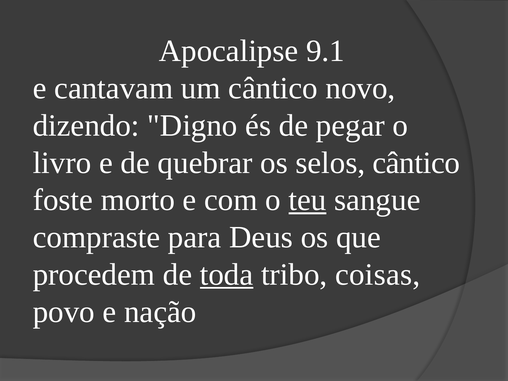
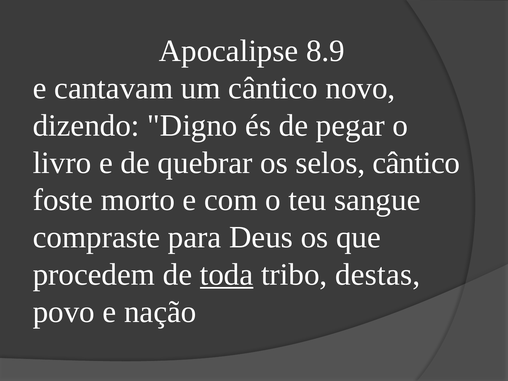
9.1: 9.1 -> 8.9 (325, 51)
teu underline: present -> none (308, 200)
coisas: coisas -> destas (378, 275)
